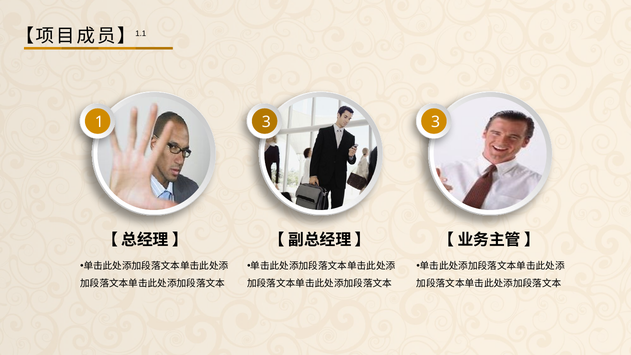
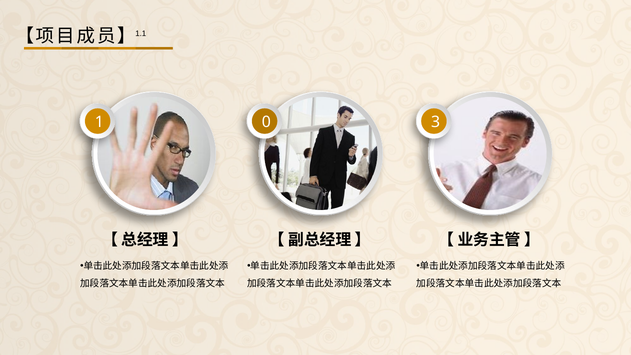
1 3: 3 -> 0 (266, 122)
